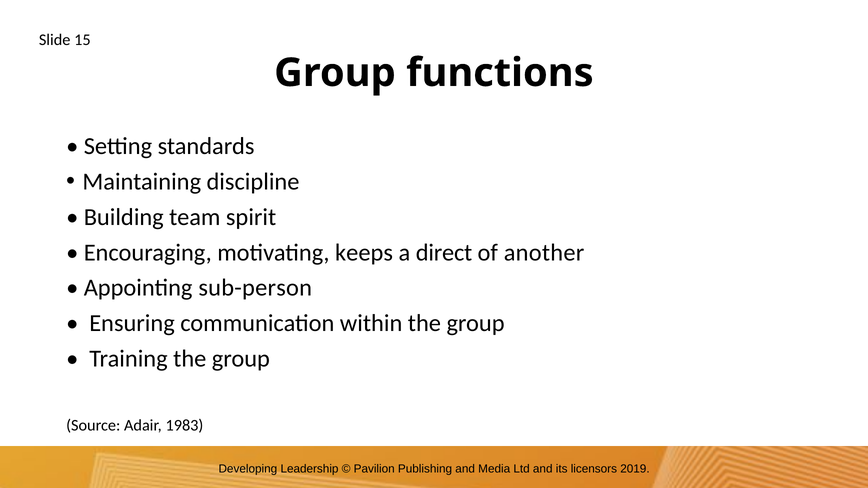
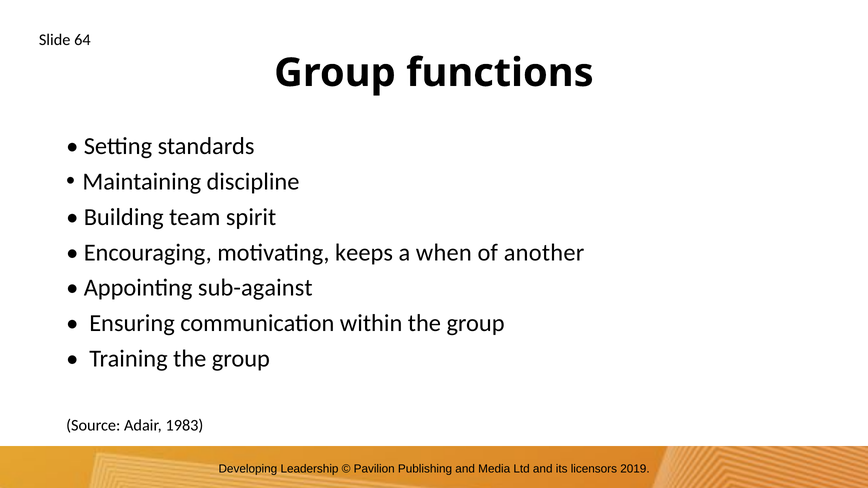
15: 15 -> 64 (82, 40)
direct: direct -> when (444, 253)
sub-person: sub-person -> sub-against (255, 288)
